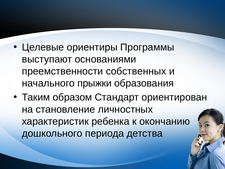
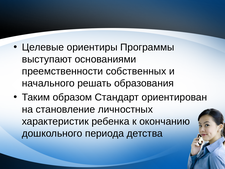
прыжки: прыжки -> решать (95, 83)
